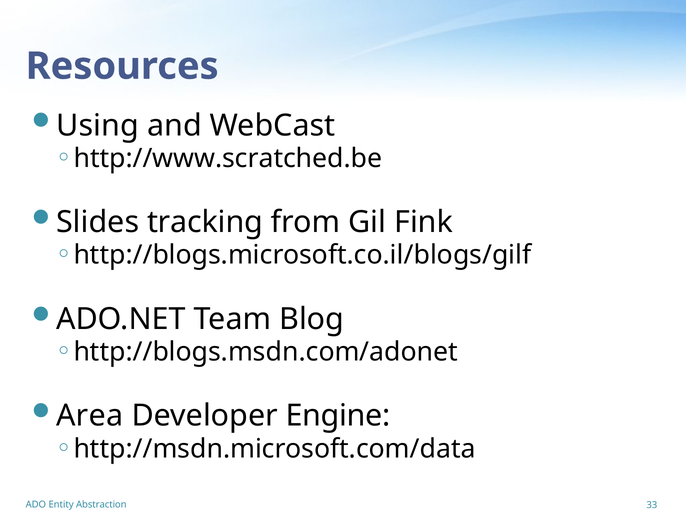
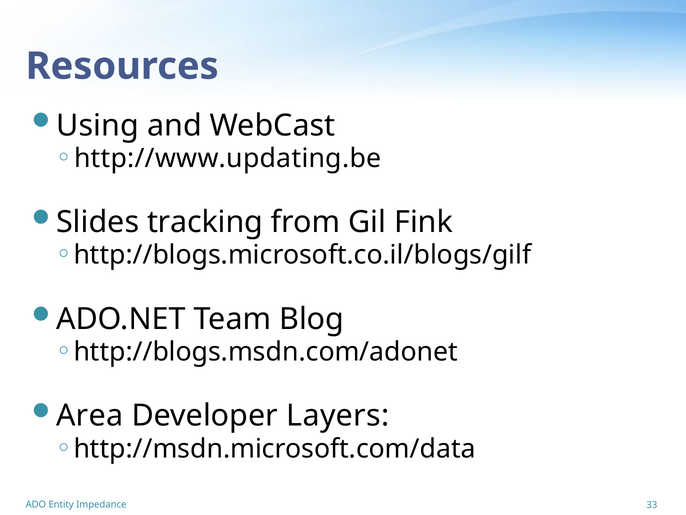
http://www.scratched.be: http://www.scratched.be -> http://www.updating.be (228, 158)
Engine: Engine -> Layers (338, 416)
Abstraction: Abstraction -> Impedance (101, 504)
